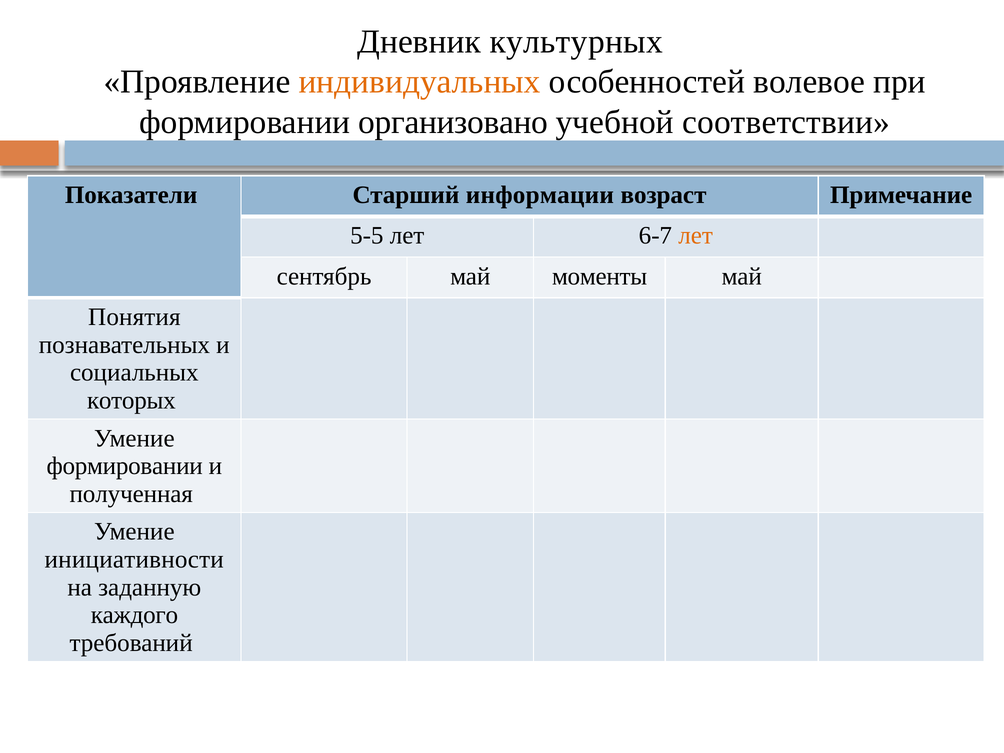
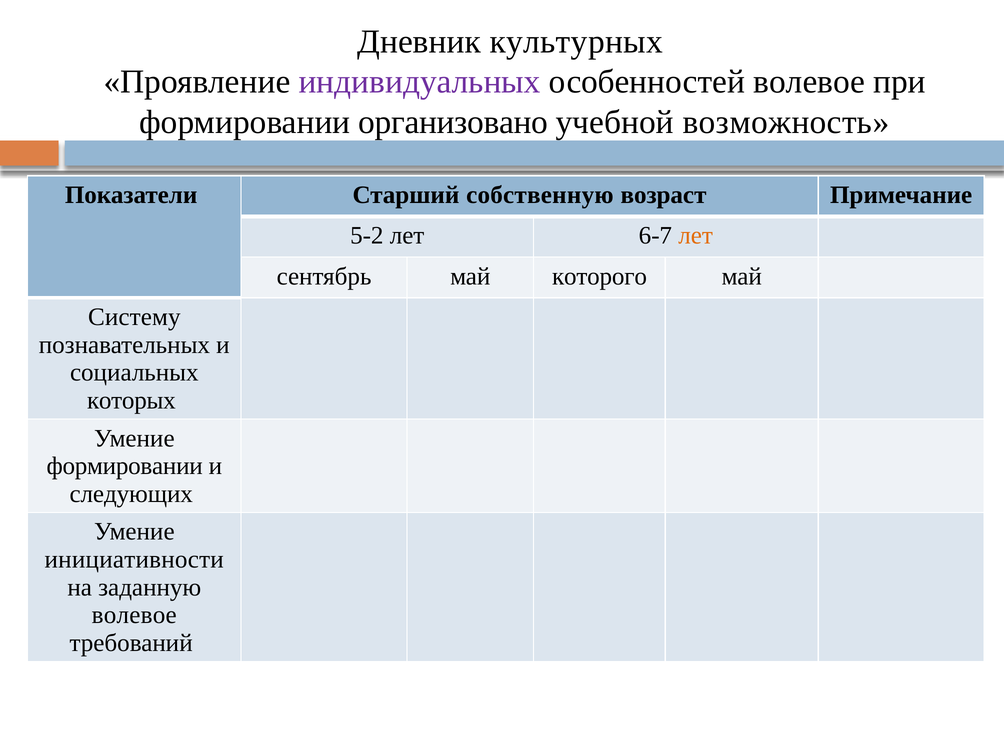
индивидуальных colour: orange -> purple (420, 82)
соответствии: соответствии -> возможность (786, 122)
информации: информации -> собственную (540, 195)
5-5: 5-5 -> 5-2 (367, 236)
моменты: моменты -> которого (600, 276)
Понятия: Понятия -> Систему (134, 317)
полученная: полученная -> следующих (131, 494)
каждого: каждого -> волевое (134, 615)
